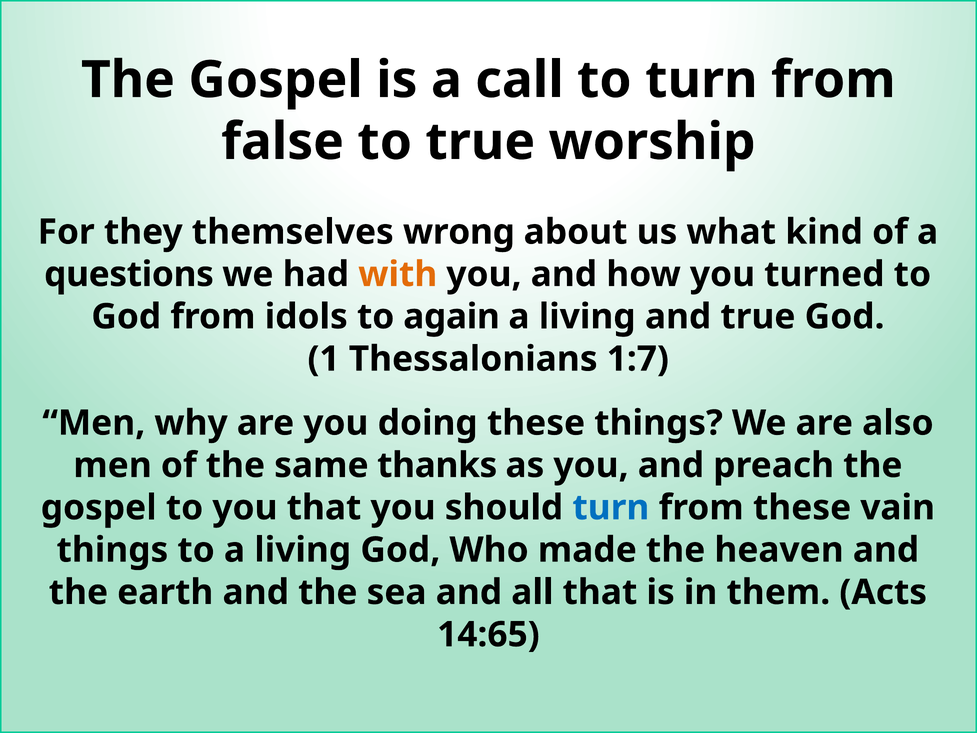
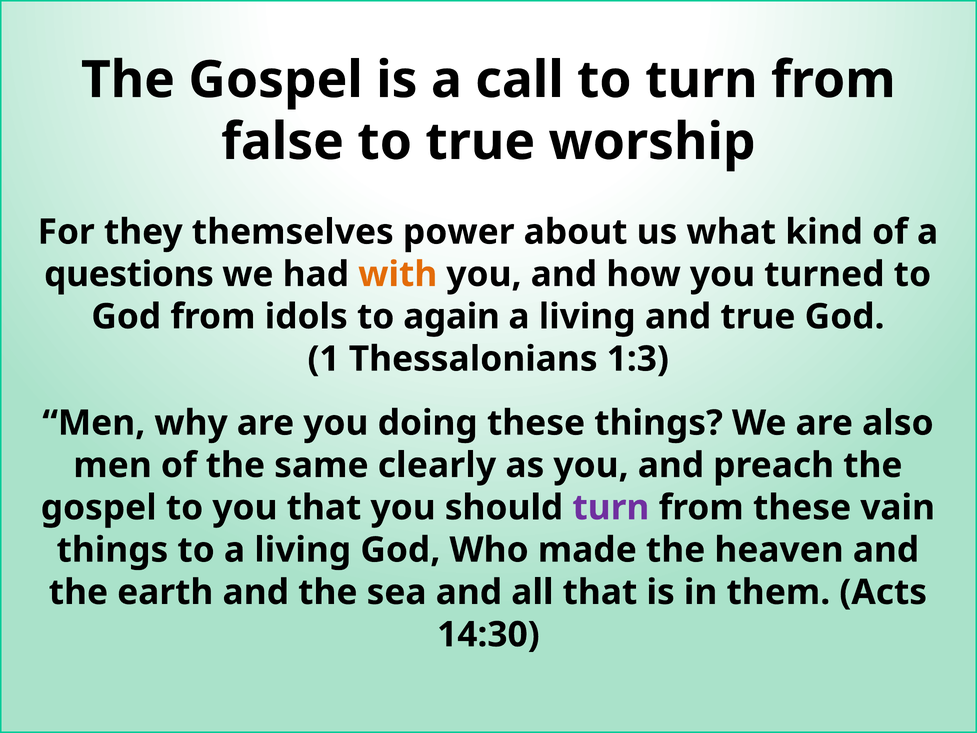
wrong: wrong -> power (459, 232)
1:7: 1:7 -> 1:3 (638, 359)
thanks: thanks -> clearly (437, 465)
turn colour: blue -> purple (611, 508)
14:65: 14:65 -> 14:30 (488, 634)
